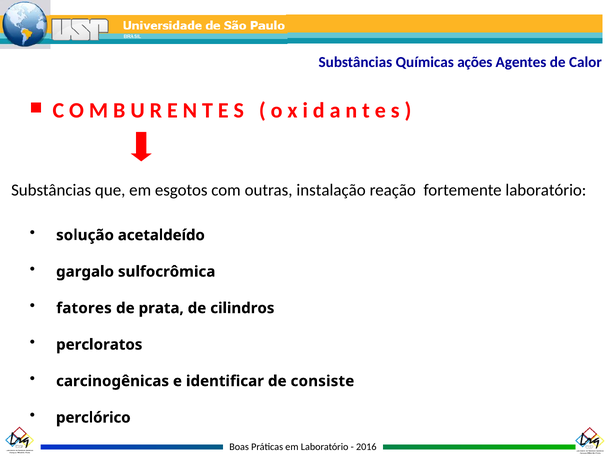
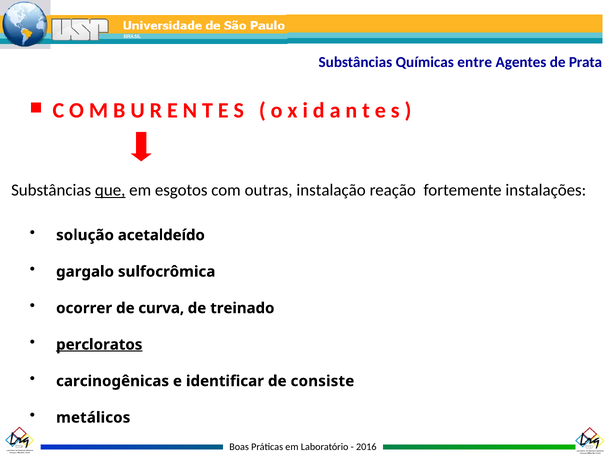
ações: ações -> entre (475, 62)
Calor: Calor -> Prata (585, 62)
que underline: none -> present (110, 190)
fortemente laboratório: laboratório -> instalações (546, 190)
fatores: fatores -> ocorrer (84, 308)
prata: prata -> curva (161, 308)
cilindros: cilindros -> treinado (242, 308)
percloratos underline: none -> present (99, 345)
perclórico: perclórico -> metálicos (93, 418)
